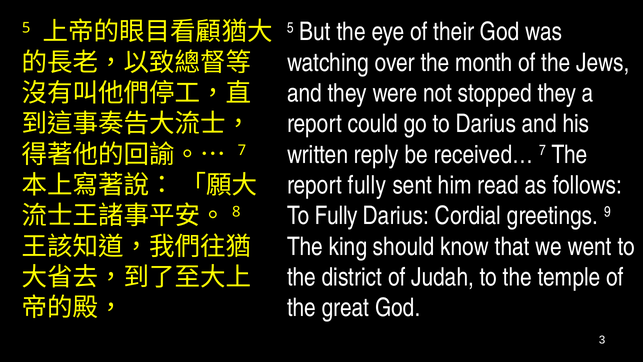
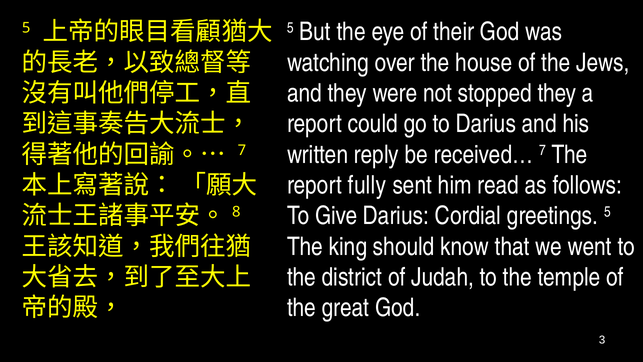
month: month -> house (484, 63)
To Fully: Fully -> Give (336, 216)
greetings 9: 9 -> 5 (607, 212)
